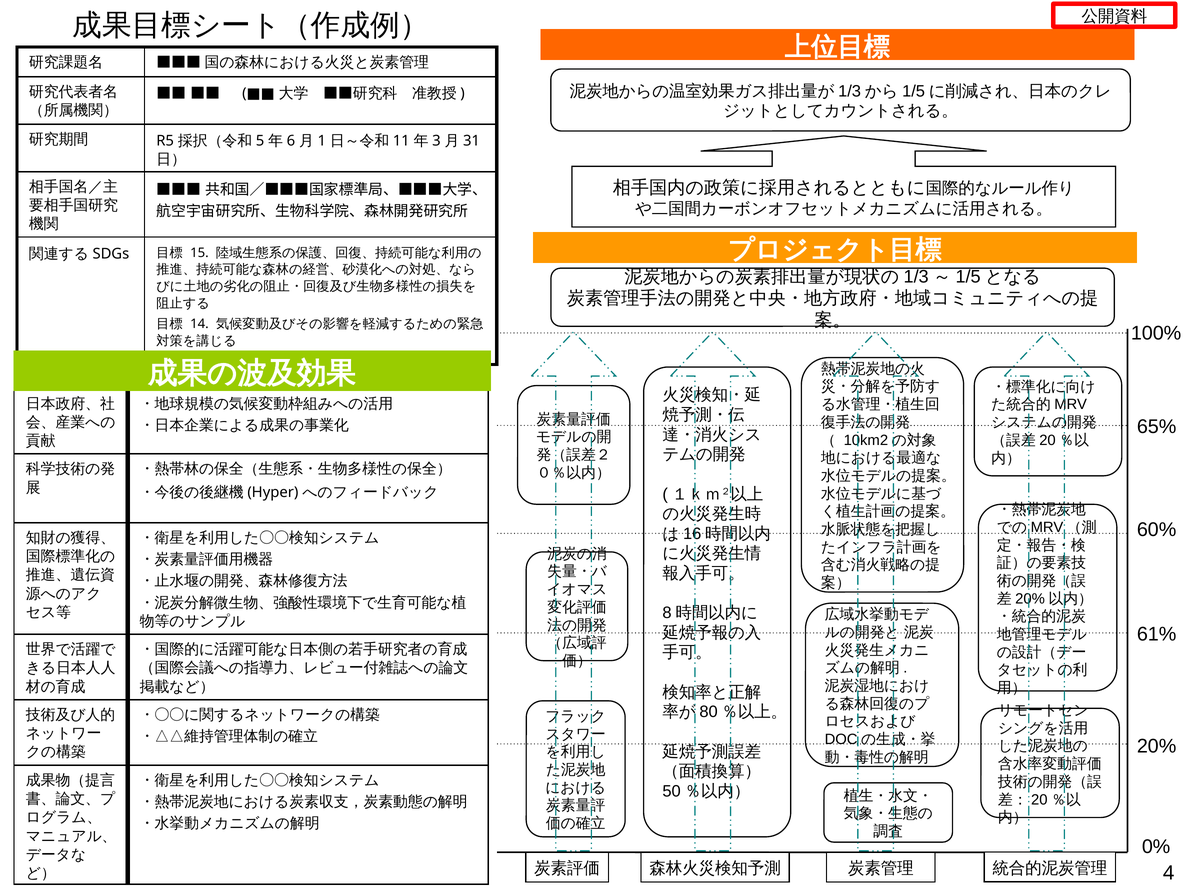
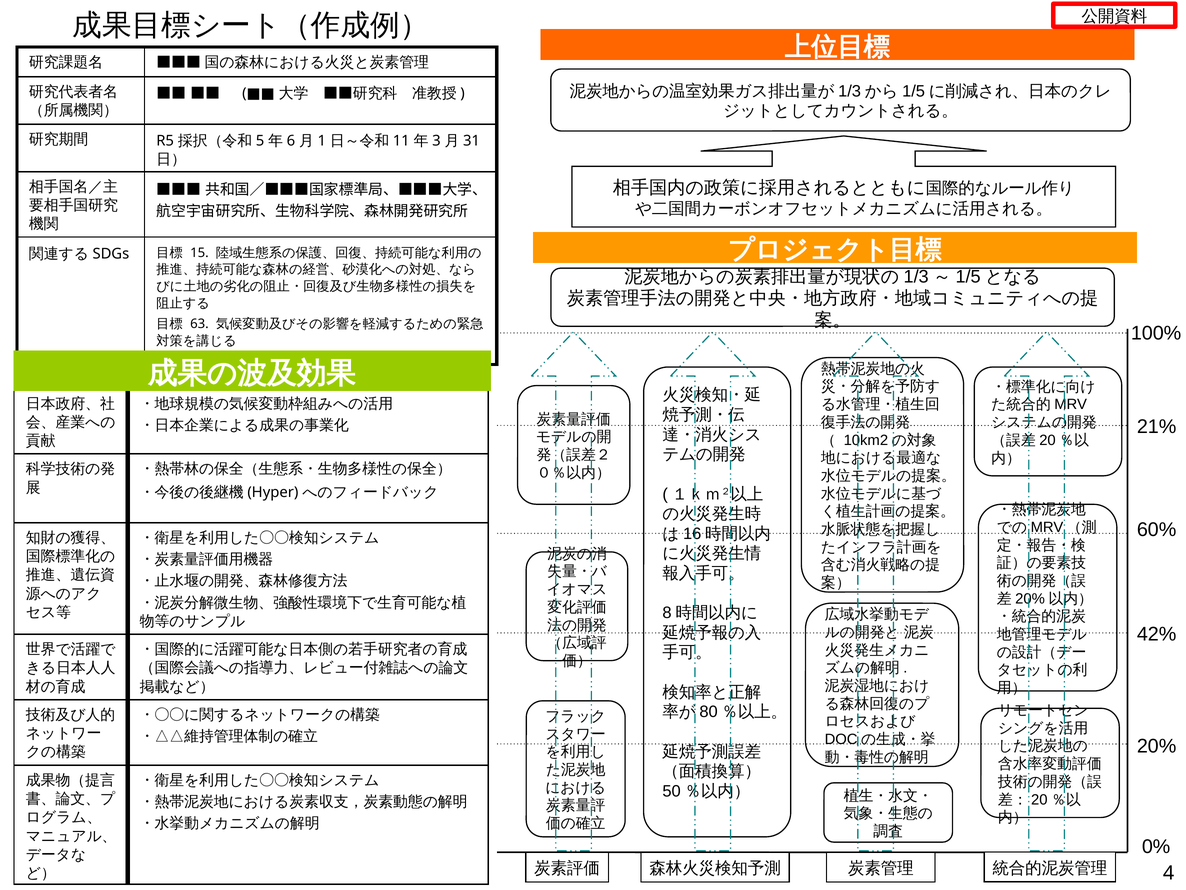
14: 14 -> 63 (199, 324)
65%: 65% -> 21% (1157, 427)
61%: 61% -> 42% (1157, 634)
